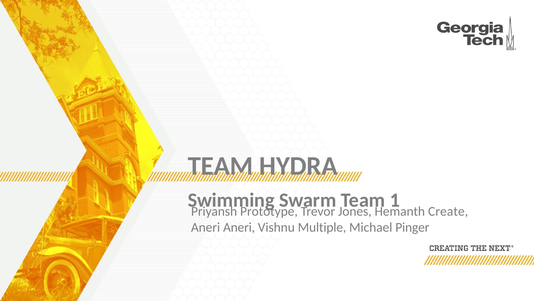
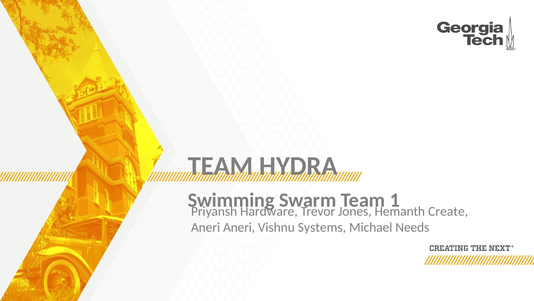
Prototype: Prototype -> Hardware (269, 211)
Multiple: Multiple -> Systems (322, 227)
Pinger: Pinger -> Needs (412, 227)
